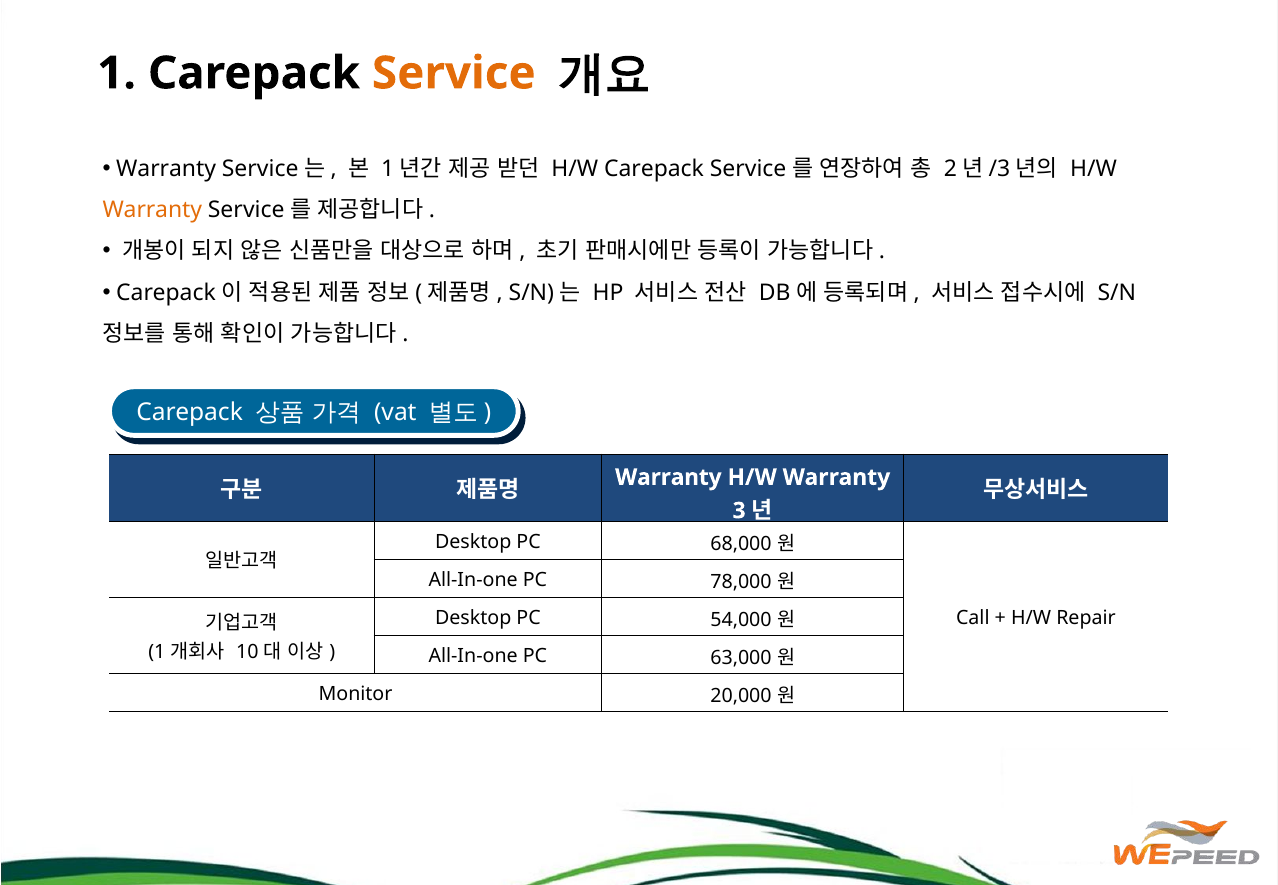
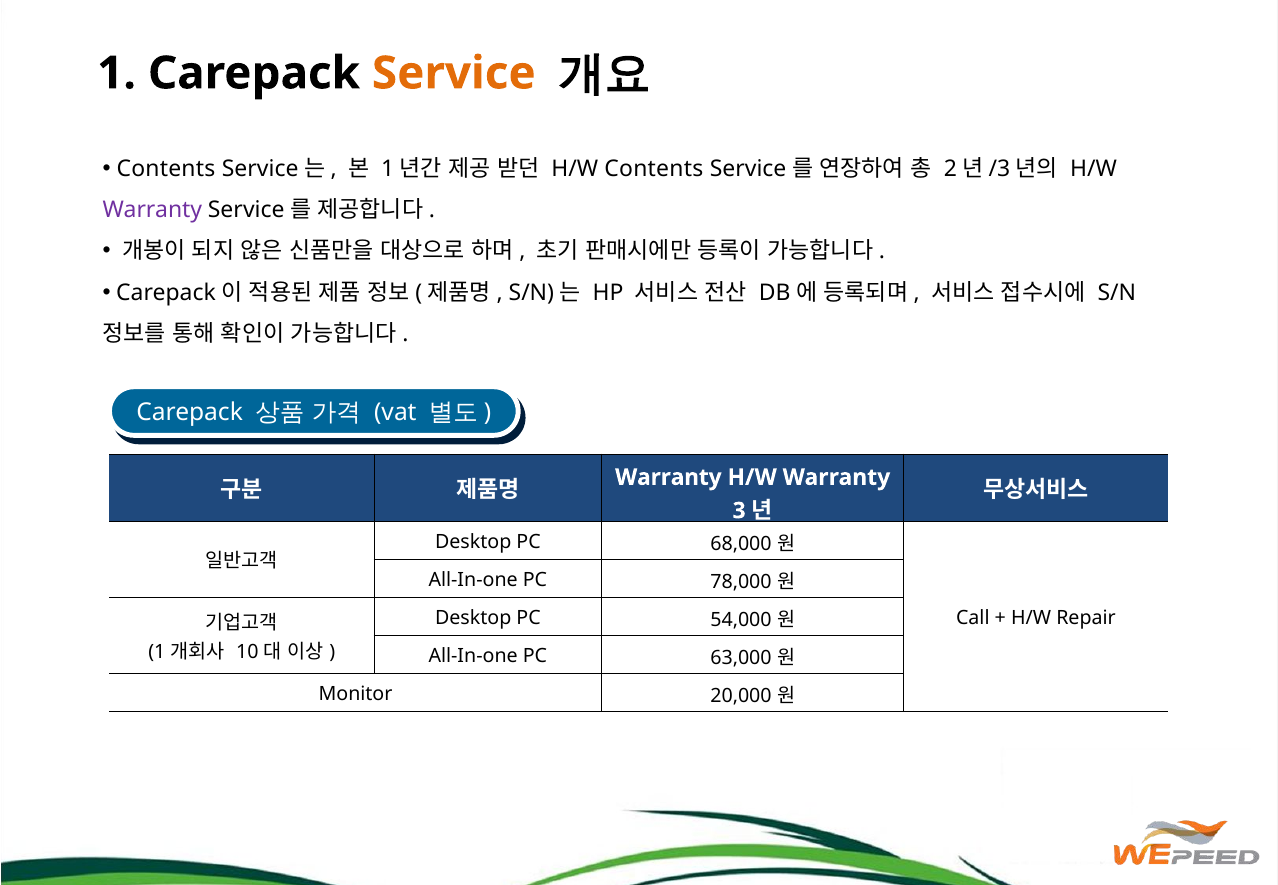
Warranty: Warranty -> Contents (166, 169)
H/W Carepack: Carepack -> Contents (654, 169)
Warranty colour: orange -> purple (152, 210)
